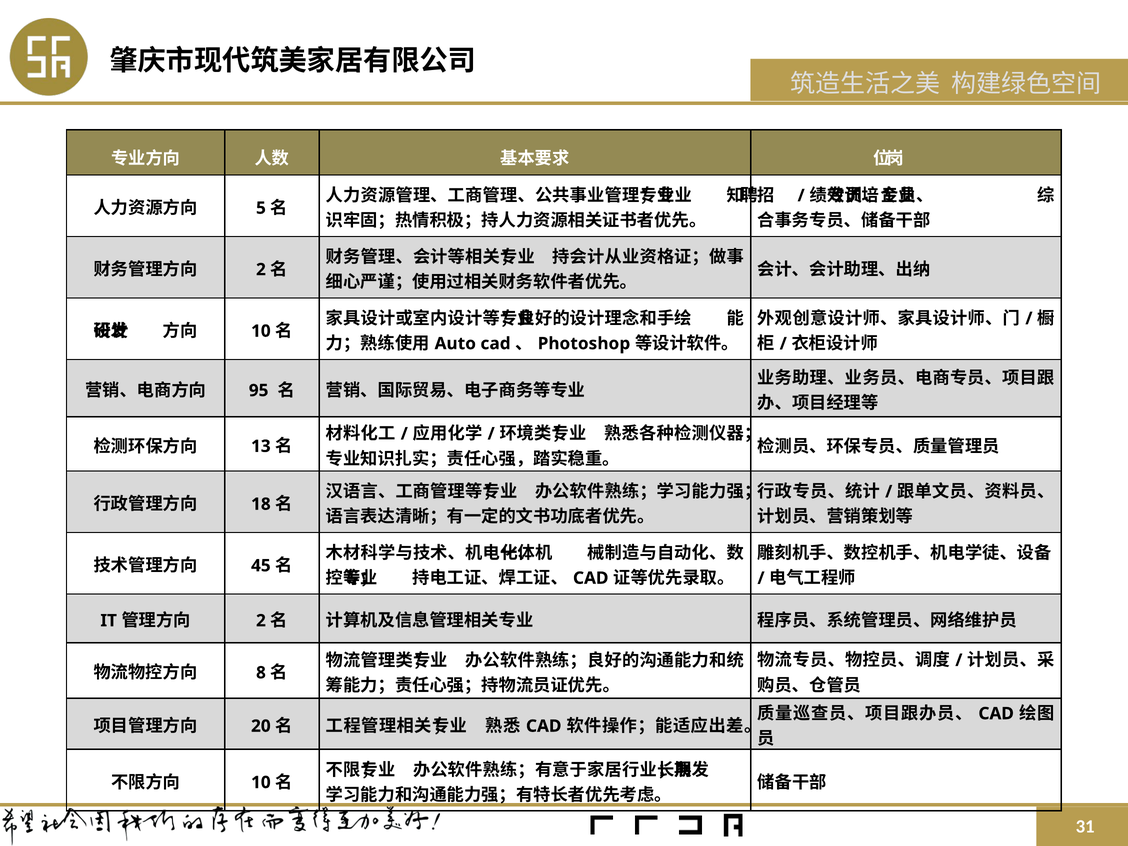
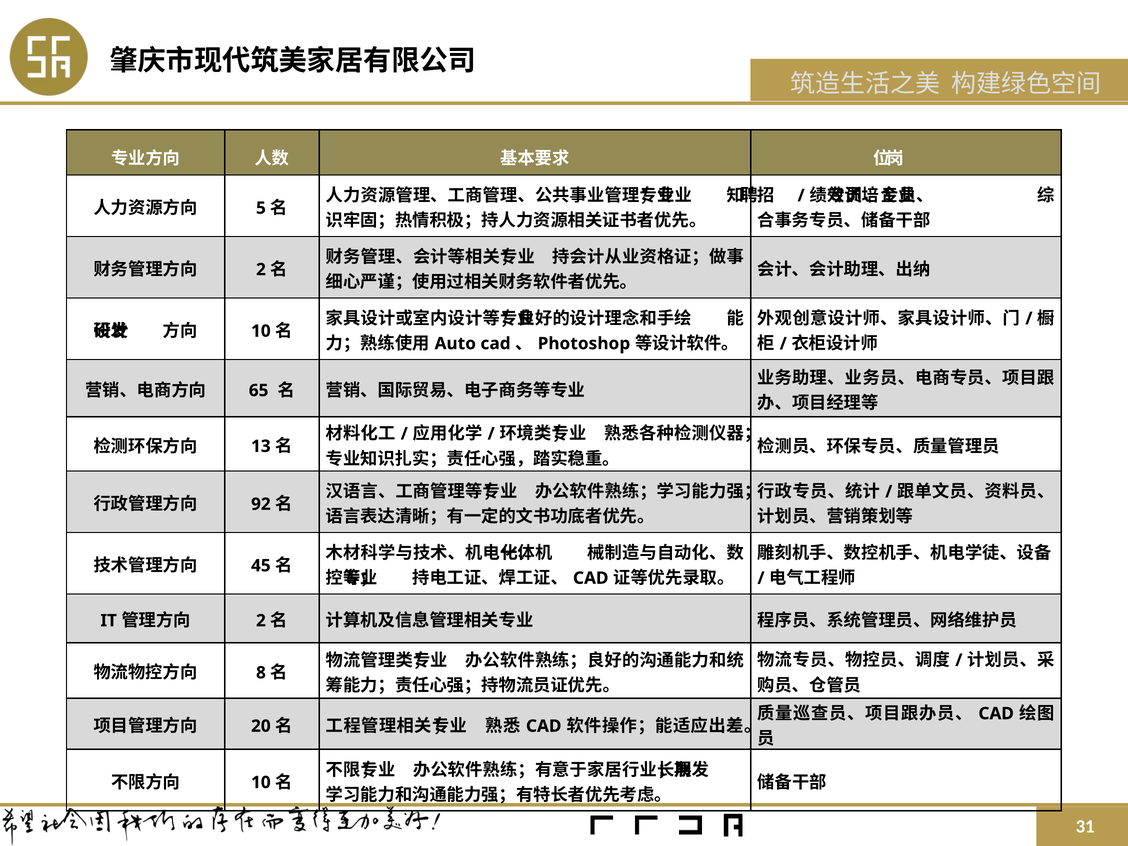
95: 95 -> 65 (259, 390)
18: 18 -> 92 (261, 504)
